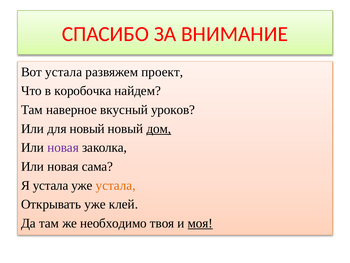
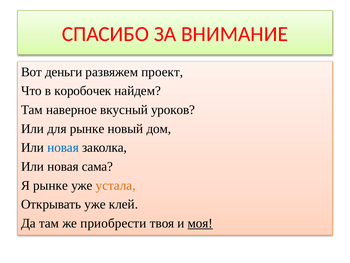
Вот устала: устала -> деньги (64, 72)
коробочка: коробочка -> коробочек (83, 91)
для новый: новый -> рынке (87, 128)
дом underline: present -> none (159, 128)
новая colour: purple -> blue (63, 147)
Я устала: устала -> рынке (51, 185)
необходимо: необходимо -> приобрести (113, 223)
